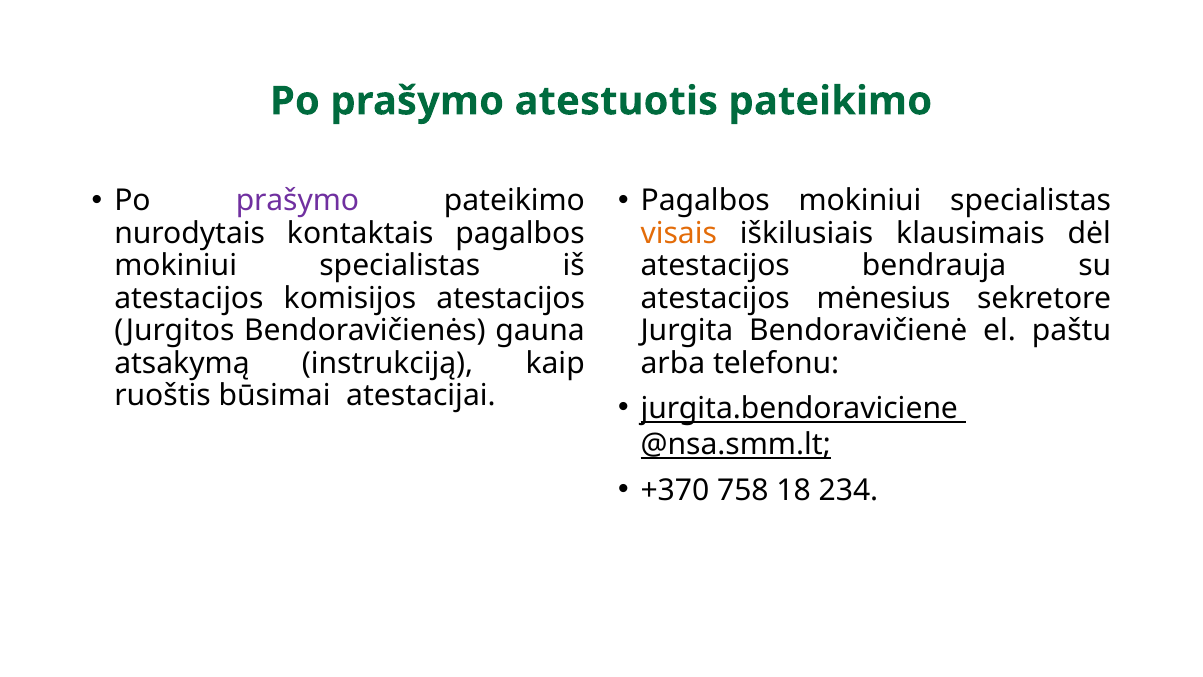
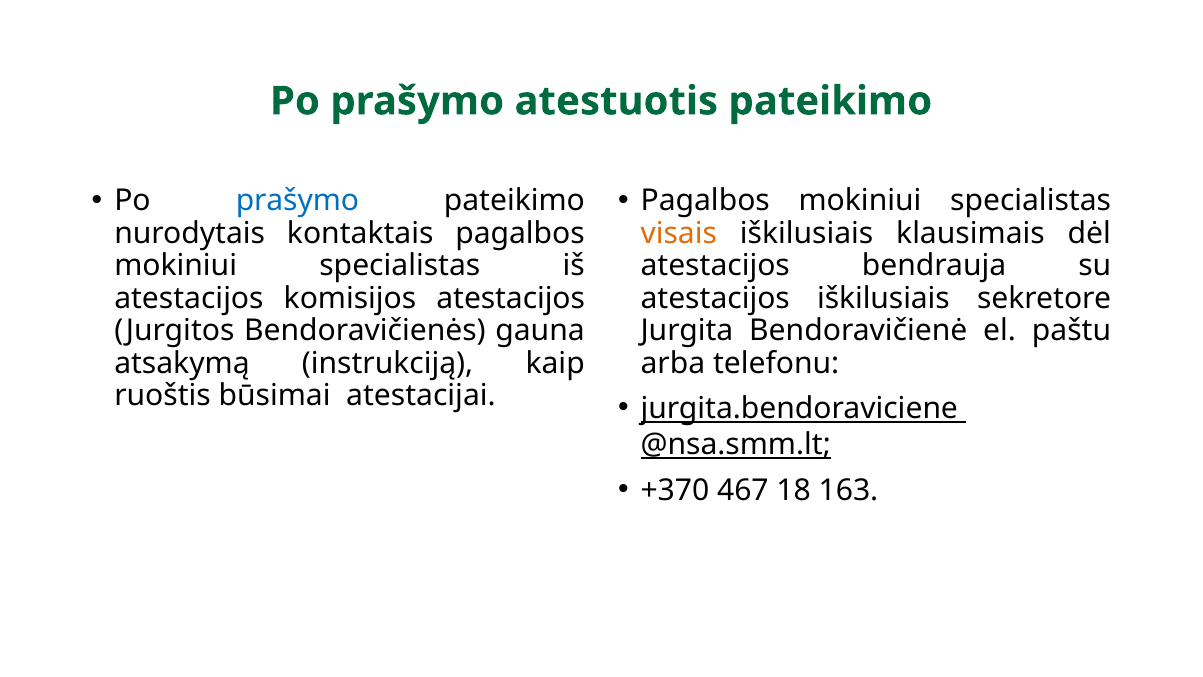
prašymo colour: purple -> blue (297, 201)
atestacijos mėnesius: mėnesius -> iškilusiais (883, 298)
758: 758 -> 467 (743, 490)
234: 234 -> 163 (848, 490)
